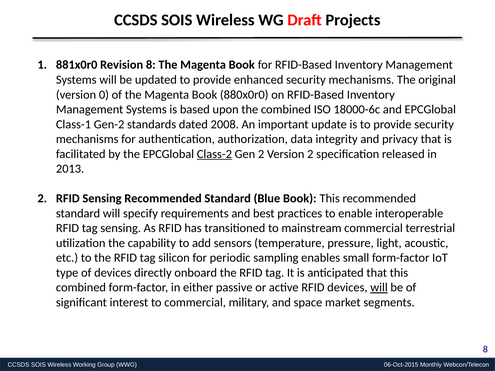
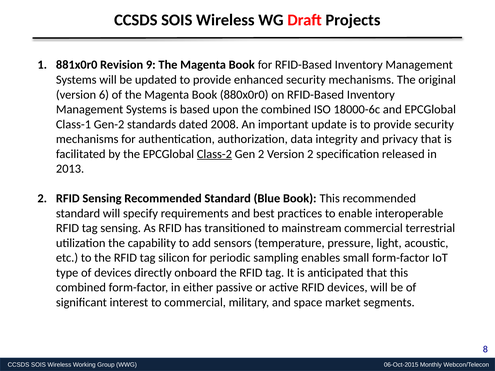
Revision 8: 8 -> 9 (151, 65)
0: 0 -> 6 (104, 95)
will underline: present -> none (379, 288)
